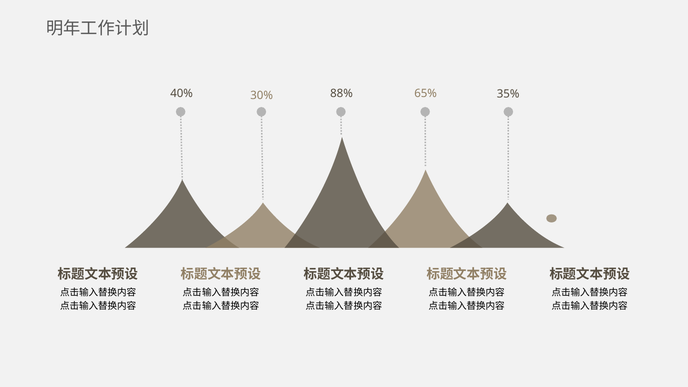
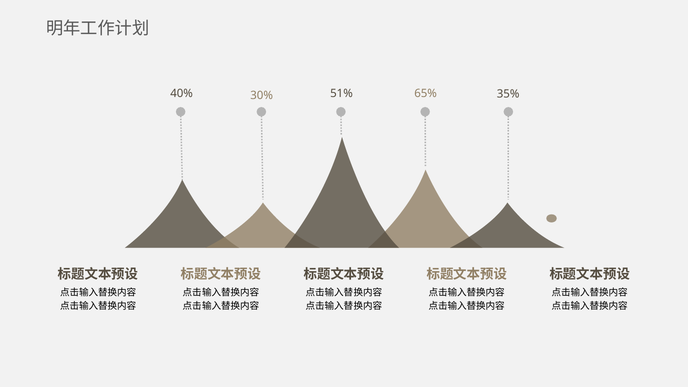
88%: 88% -> 51% (341, 93)
